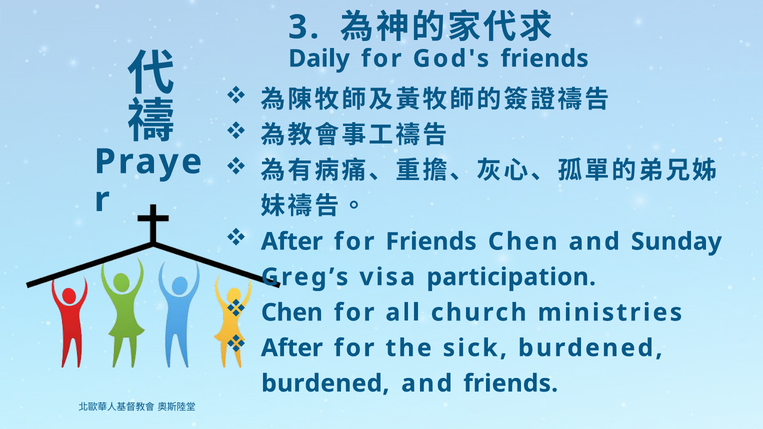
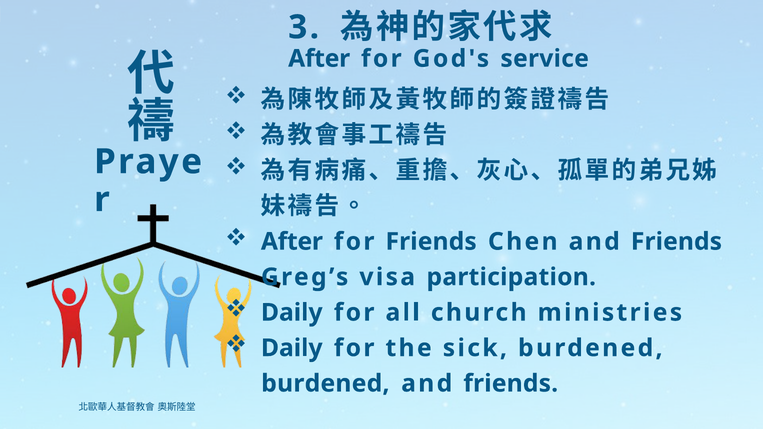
Daily: Daily -> After (319, 59)
God's friends: friends -> service (545, 59)
Chen and Sunday: Sunday -> Friends (676, 242)
Chen: Chen -> Daily (292, 313)
After: After -> Daily (292, 348)
